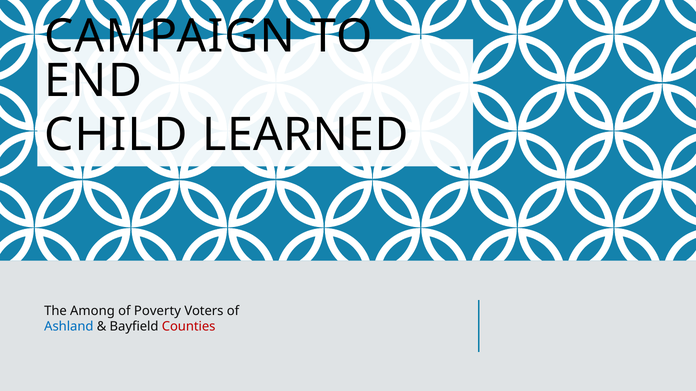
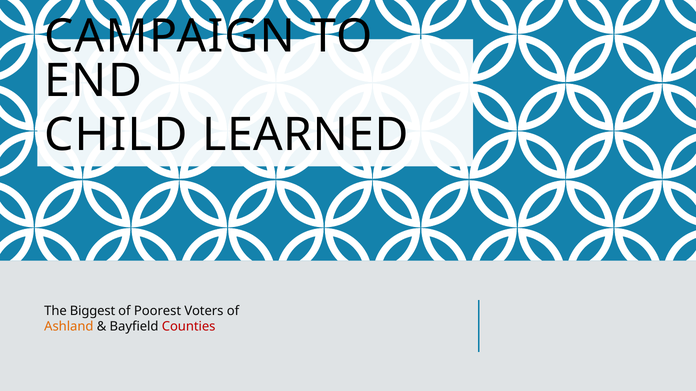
Among: Among -> Biggest (93, 311)
Poverty: Poverty -> Poorest (158, 311)
Ashland colour: blue -> orange (69, 327)
